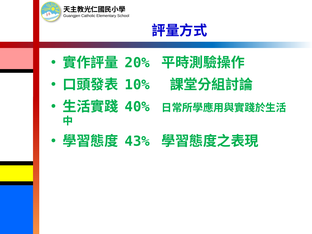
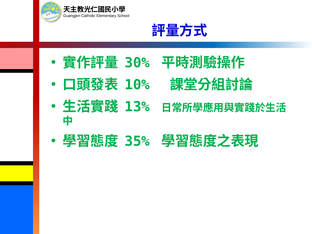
20%: 20% -> 30% (137, 63)
40%: 40% -> 13% (137, 107)
43%: 43% -> 35% (137, 141)
